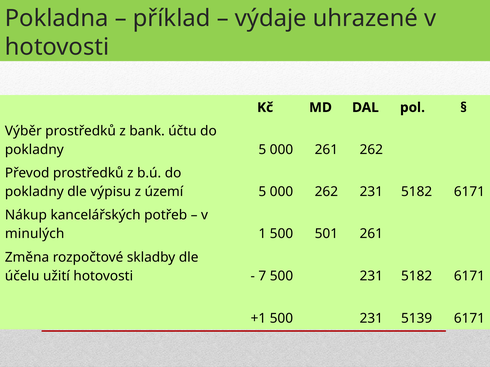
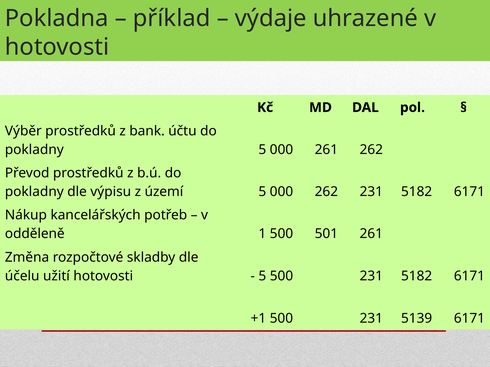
minulých: minulých -> odděleně (35, 234)
7: 7 -> 5 (262, 276)
